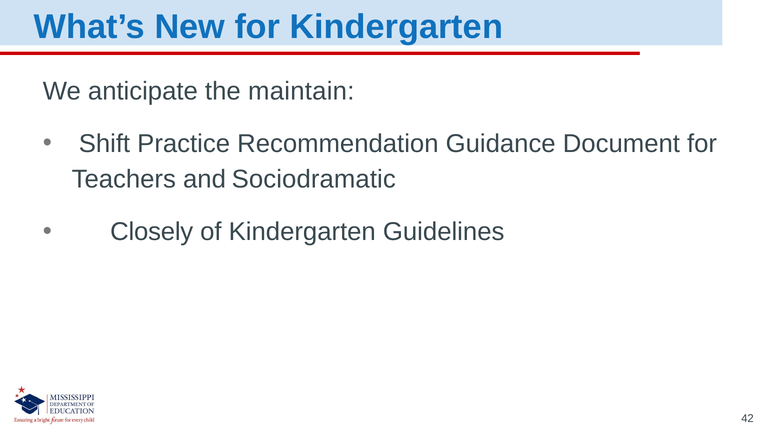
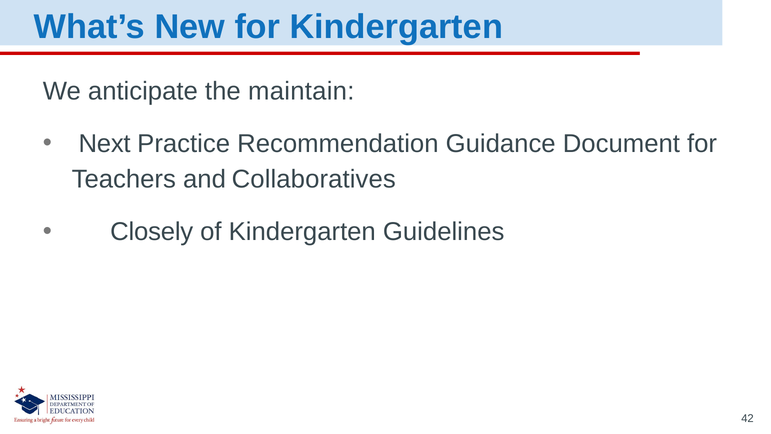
Shift: Shift -> Next (105, 144)
Sociodramatic: Sociodramatic -> Collaboratives (314, 179)
